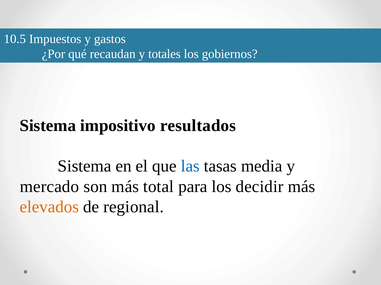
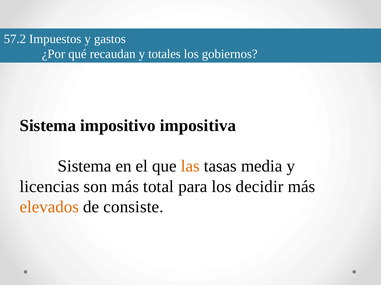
10.5: 10.5 -> 57.2 (15, 39)
resultados: resultados -> impositiva (198, 126)
las colour: blue -> orange (190, 167)
mercado: mercado -> licencias (49, 187)
regional: regional -> consiste (134, 207)
